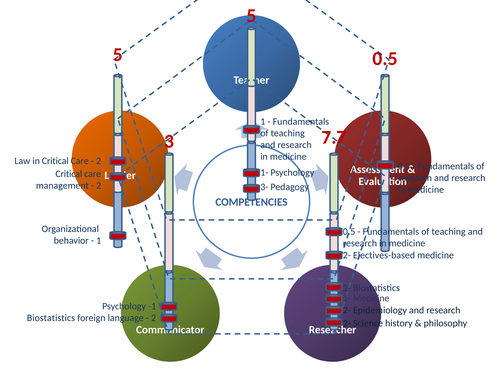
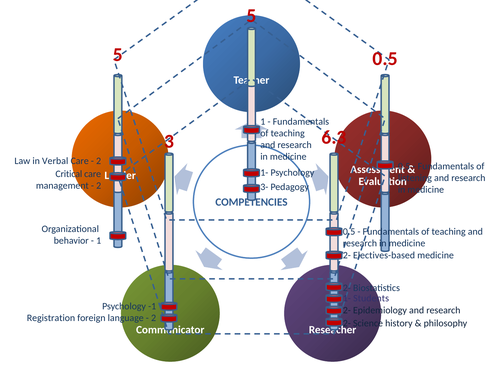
7.7: 7.7 -> 6.3 (334, 137)
in Critical: Critical -> Verbal (55, 161)
research: research -> listening (415, 178)
1- Medicine: Medicine -> Students (371, 299)
Biostatistics: Biostatistics -> Registration (51, 318)
